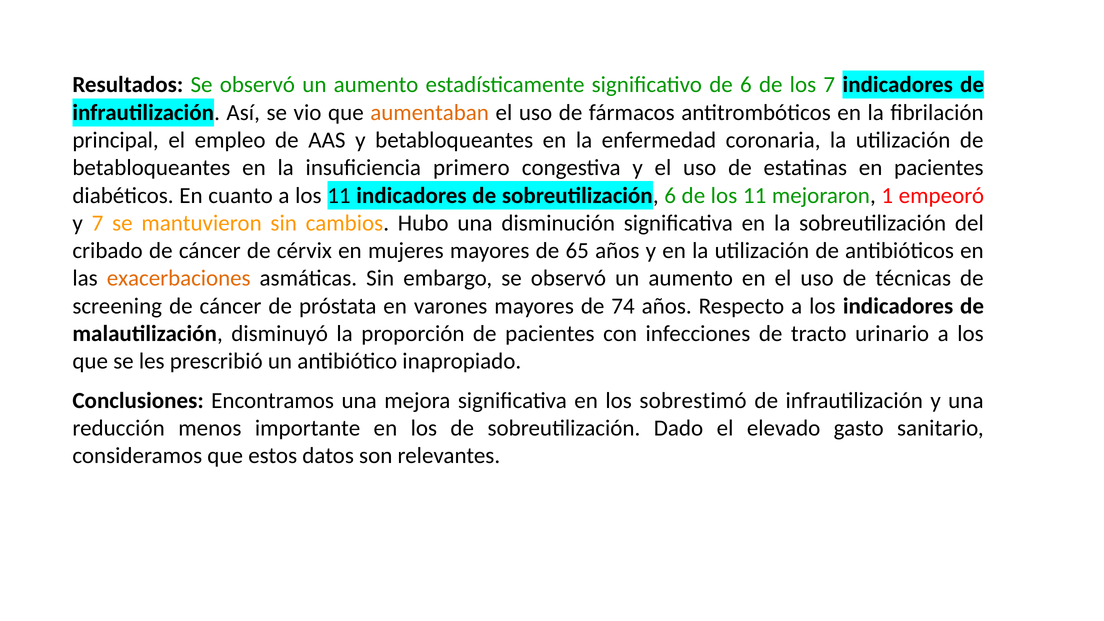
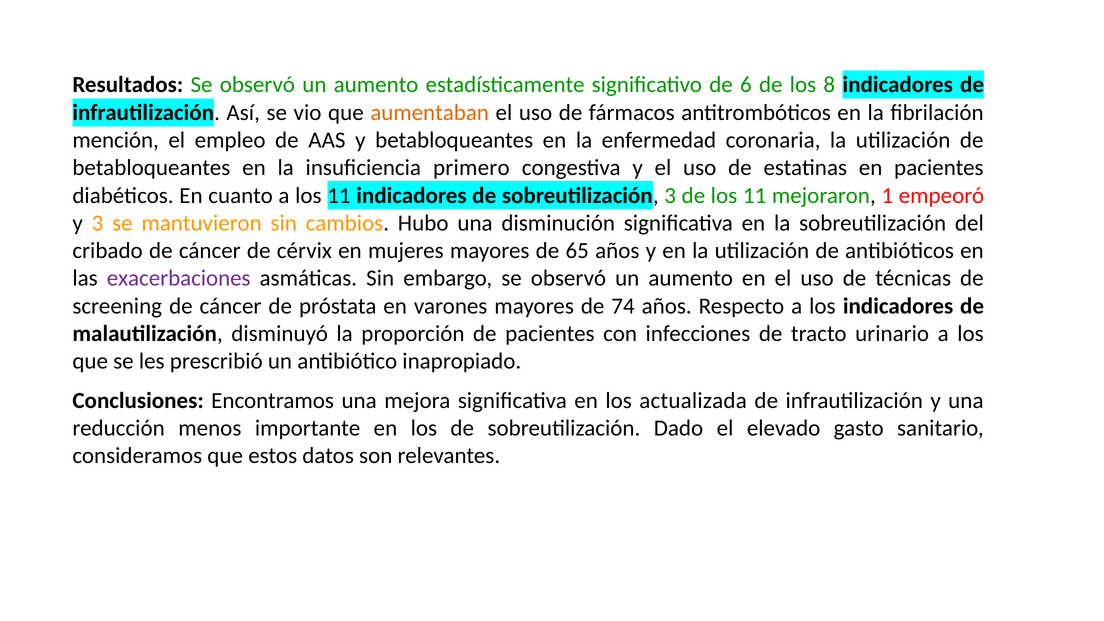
los 7: 7 -> 8 (829, 85)
principal: principal -> mención (116, 140)
sobreutilización 6: 6 -> 3 (670, 195)
y 7: 7 -> 3 (97, 223)
exacerbaciones colour: orange -> purple (179, 278)
sobrestimó: sobrestimó -> actualizada (693, 400)
